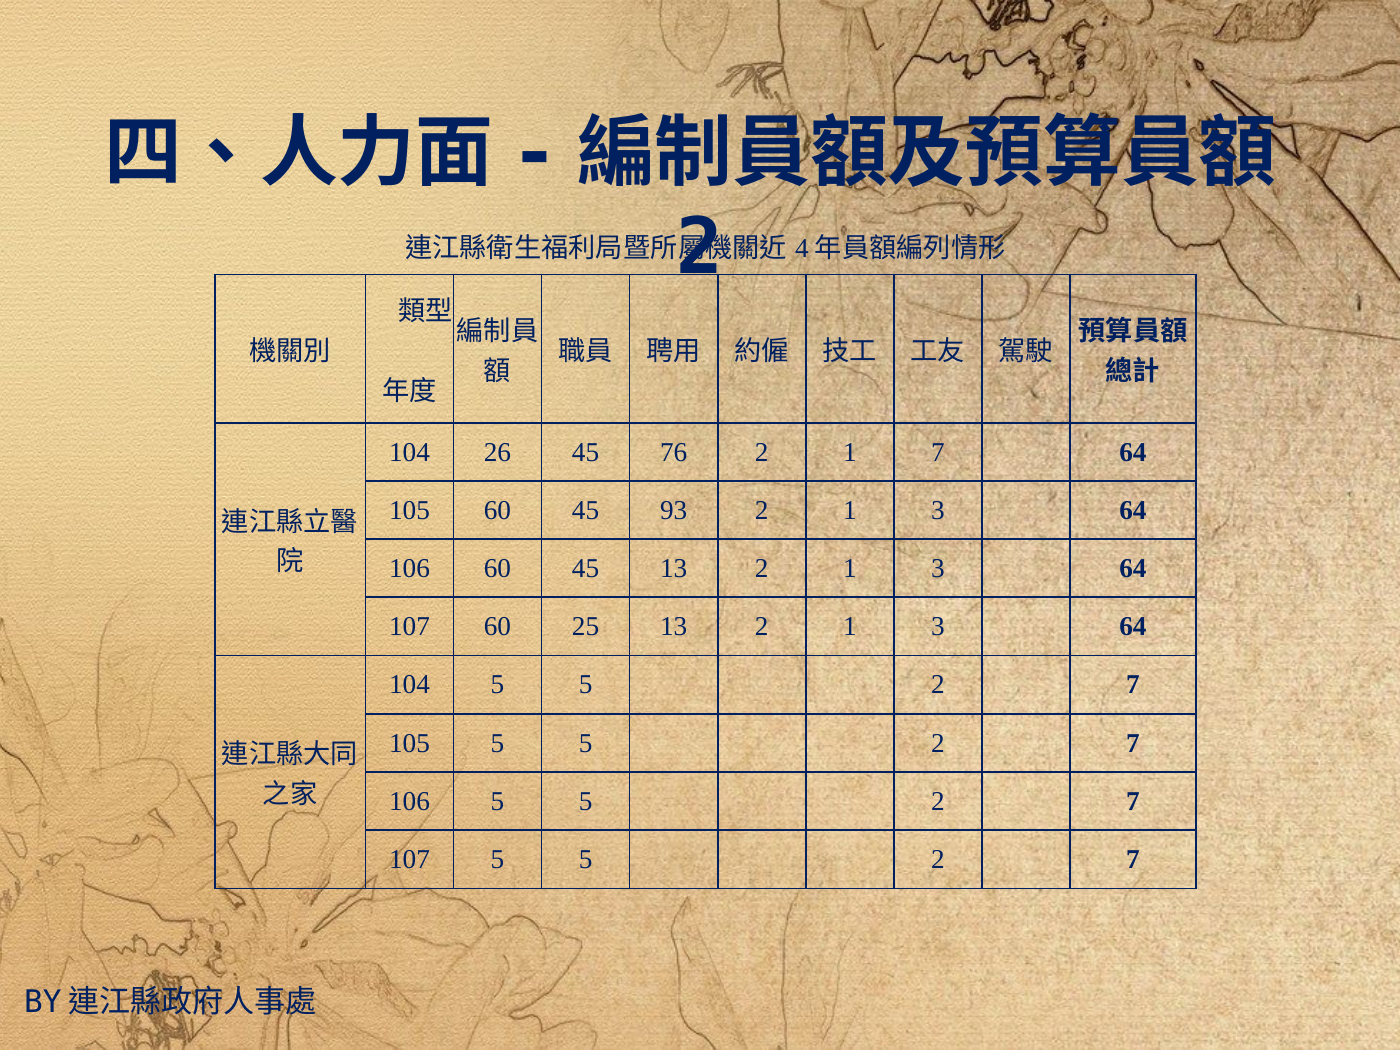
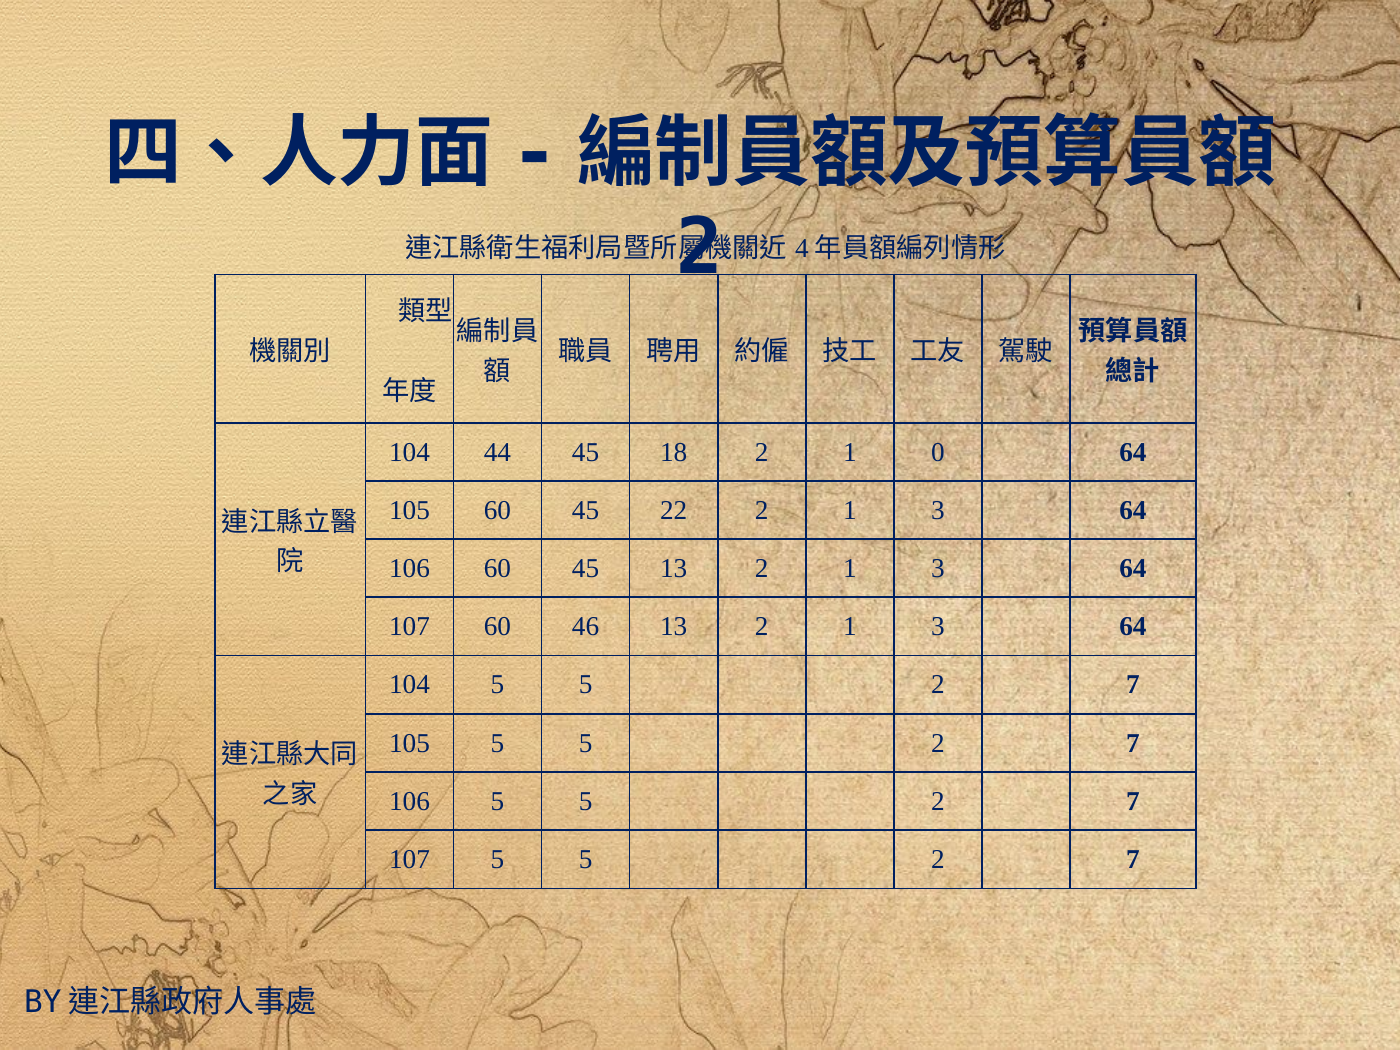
26: 26 -> 44 (497, 452)
76: 76 -> 18 (674, 452)
1 7: 7 -> 0 (938, 452)
93: 93 -> 22 (674, 510)
25: 25 -> 46 (586, 627)
